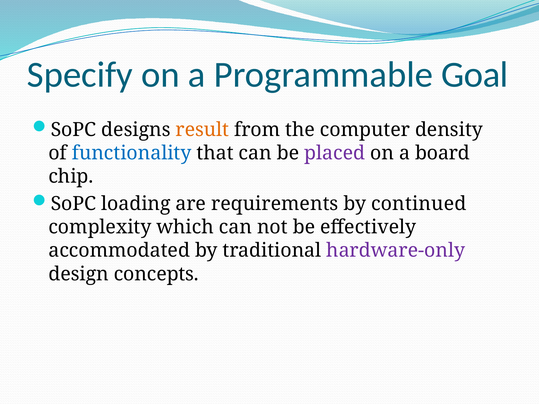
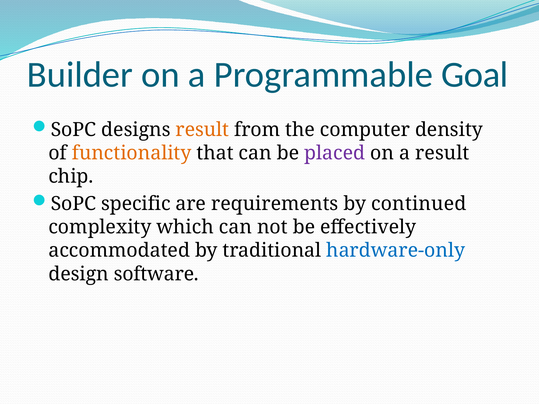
Specify: Specify -> Builder (80, 75)
functionality colour: blue -> orange (132, 153)
a board: board -> result (442, 153)
loading: loading -> specific (136, 204)
hardware-only colour: purple -> blue (396, 251)
concepts: concepts -> software (156, 274)
